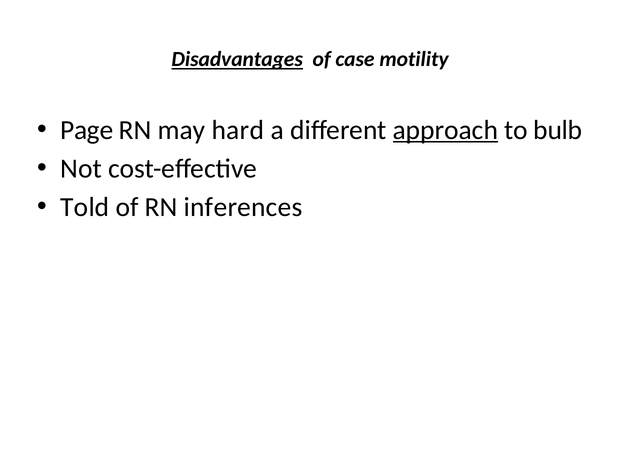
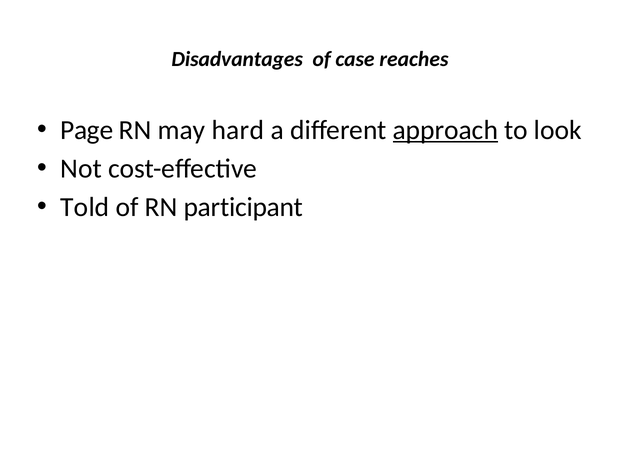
Disadvantages underline: present -> none (237, 59)
motility: motility -> reaches (414, 59)
bulb: bulb -> look (558, 130)
inferences: inferences -> participant (243, 207)
